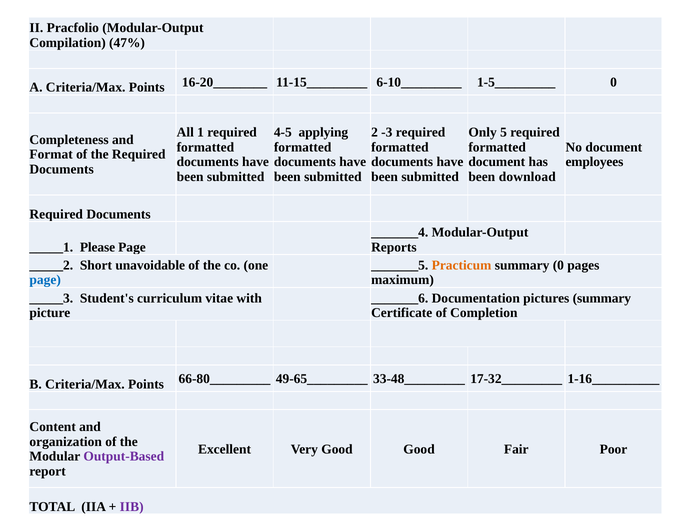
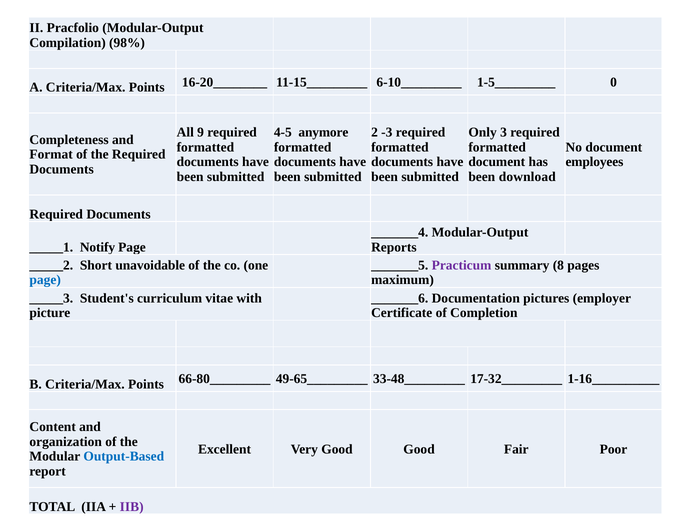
47%: 47% -> 98% (127, 43)
1: 1 -> 9 (201, 132)
applying: applying -> anymore (323, 132)
5: 5 -> 3 (503, 132)
Please: Please -> Notify (98, 247)
Practicum colour: orange -> purple (462, 265)
summary 0: 0 -> 8 (558, 265)
pictures summary: summary -> employer (602, 298)
Output-Based colour: purple -> blue (124, 457)
